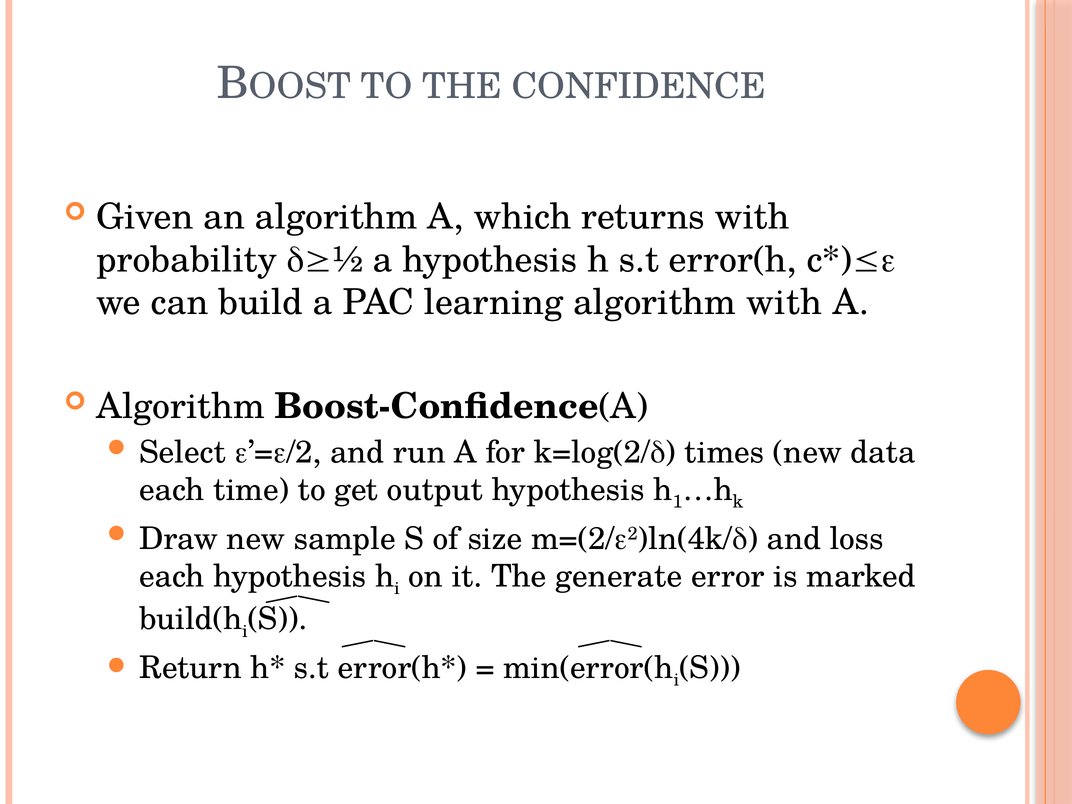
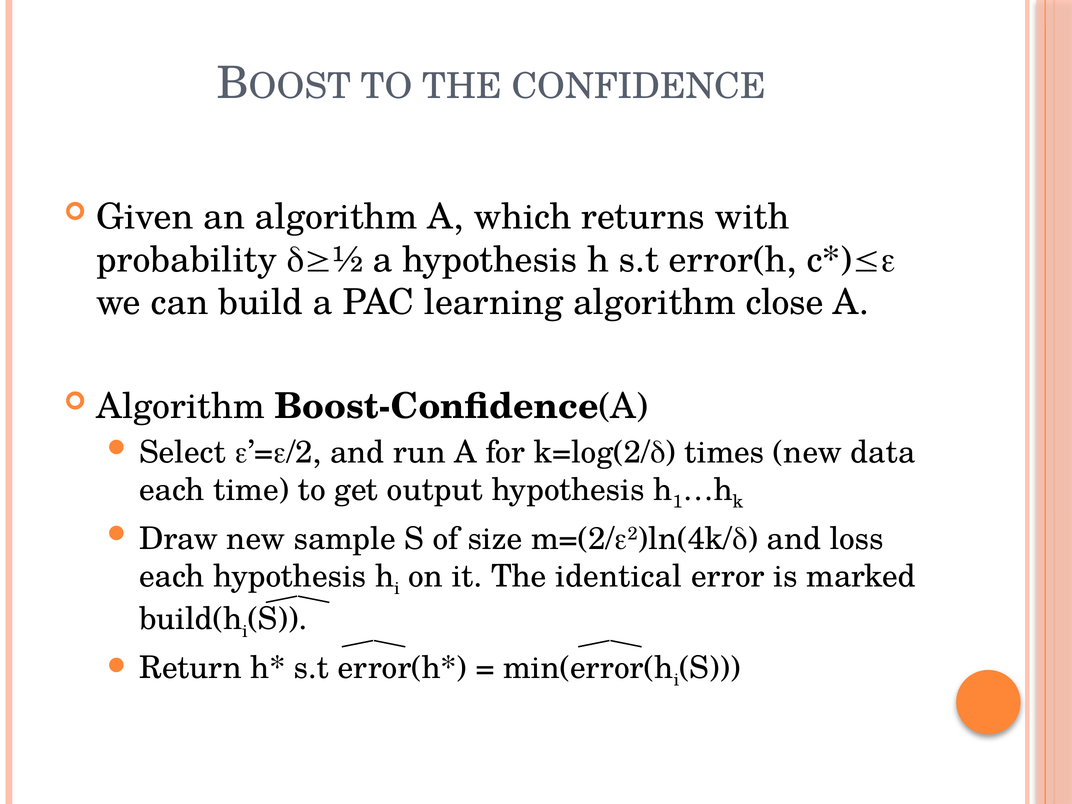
algorithm with: with -> close (785, 303)
generate: generate -> identical (619, 576)
